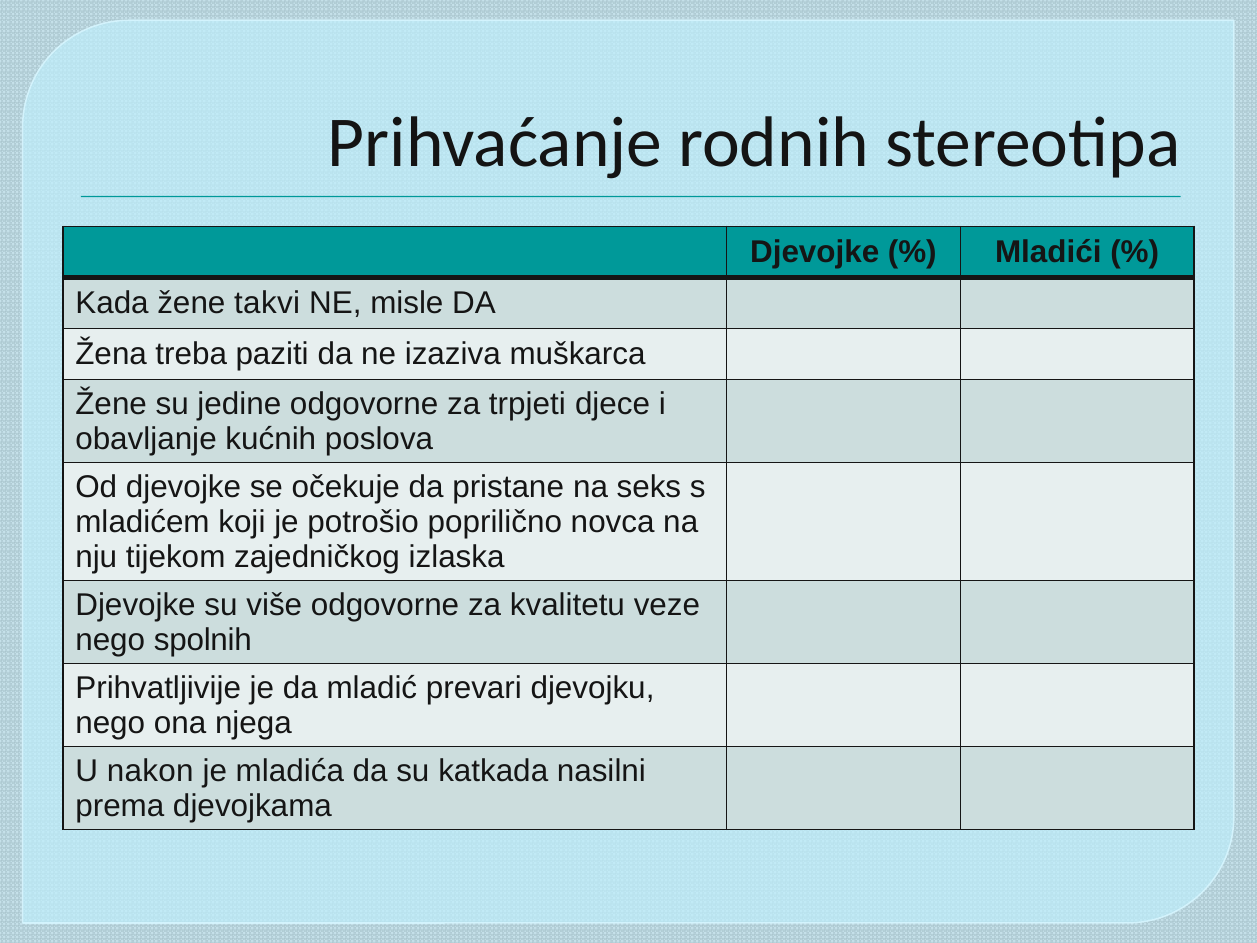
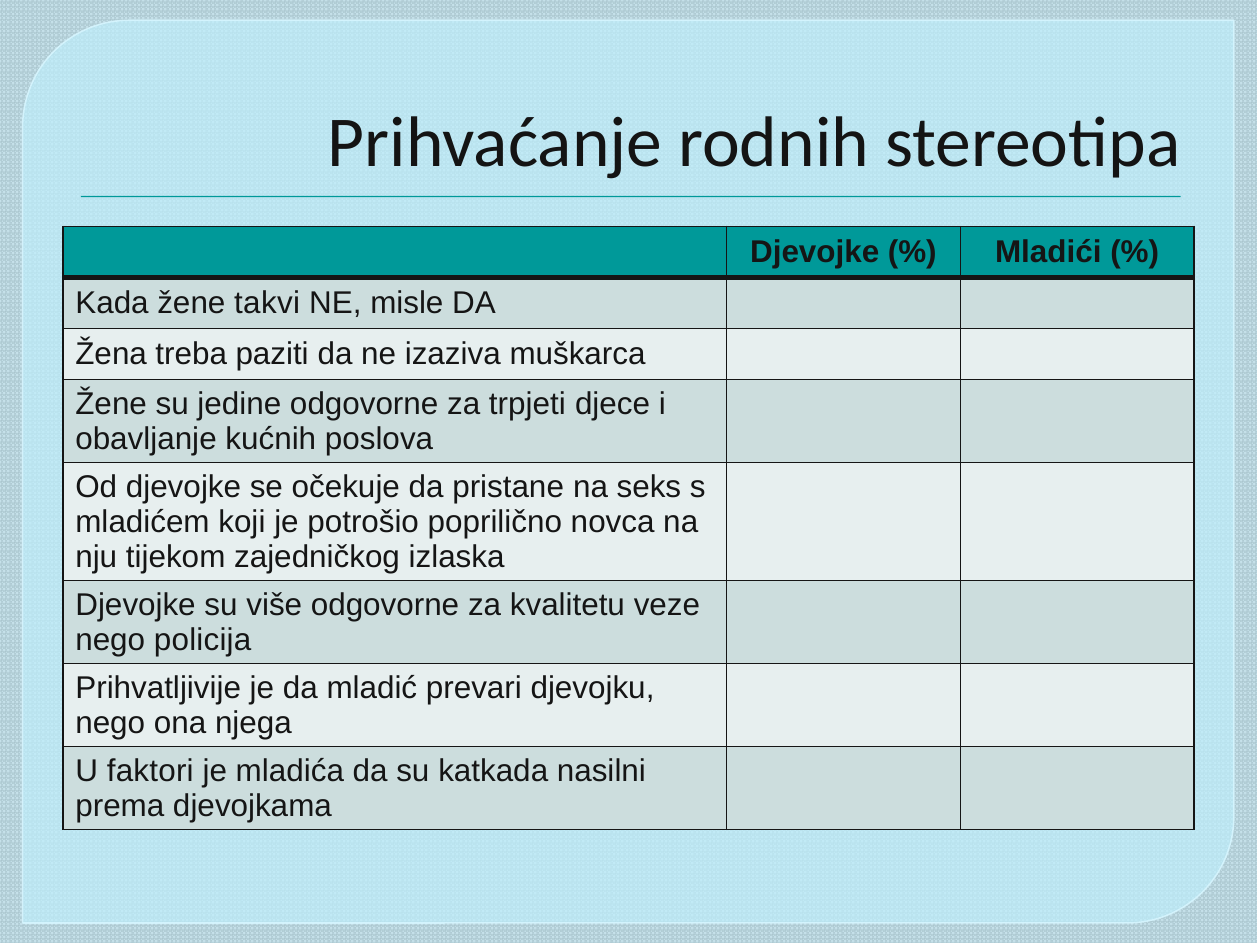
spolnih: spolnih -> policija (203, 640)
nakon: nakon -> faktori (150, 771)
